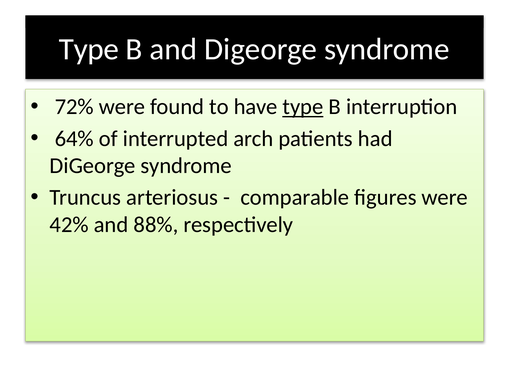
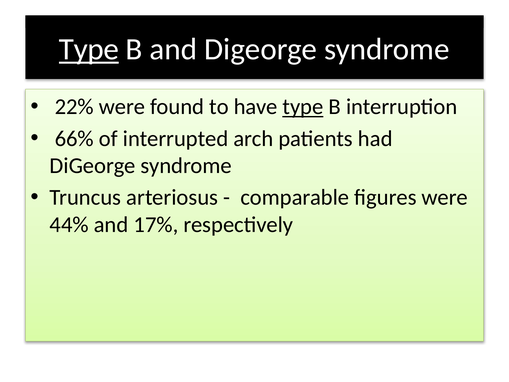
Type underline: none -> present (89, 49)
72%: 72% -> 22% (74, 107)
64%: 64% -> 66% (74, 138)
42%: 42% -> 44% (69, 224)
88%: 88% -> 17% (156, 224)
